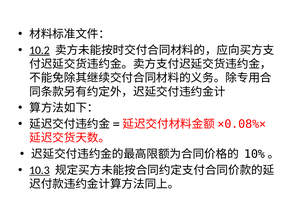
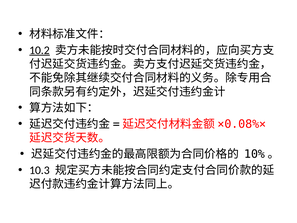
10.3 underline: present -> none (40, 170)
